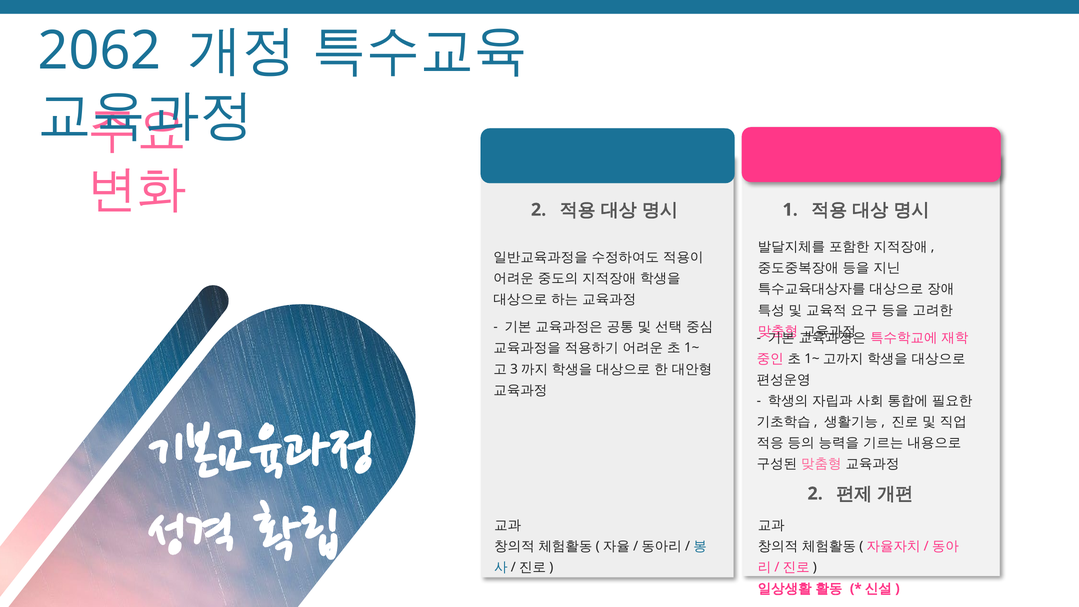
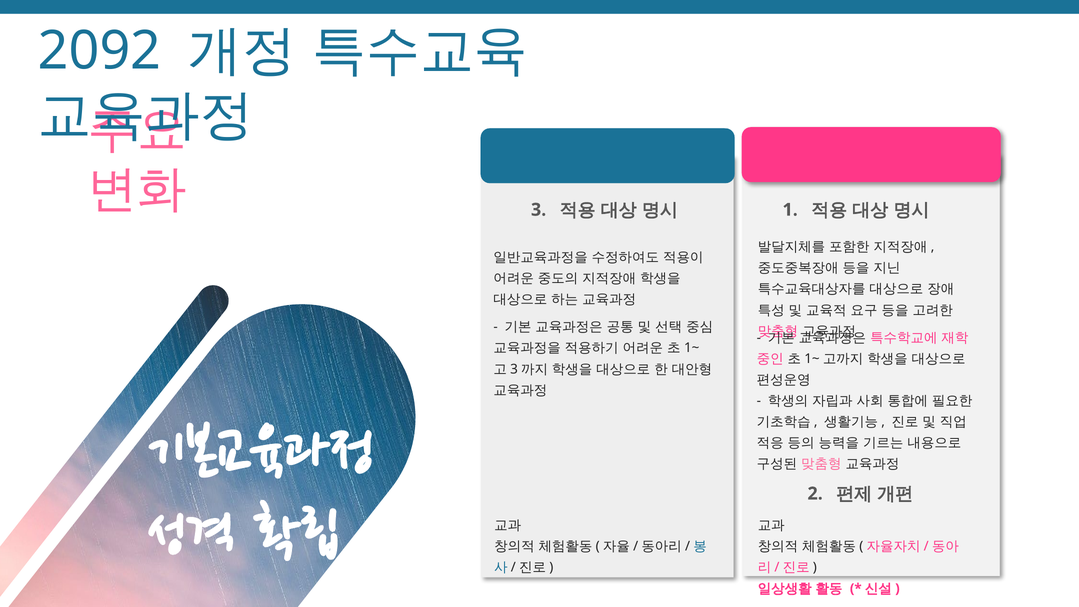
2062: 2062 -> 2092 (100, 51)
2: 2 -> 3 (539, 210)
